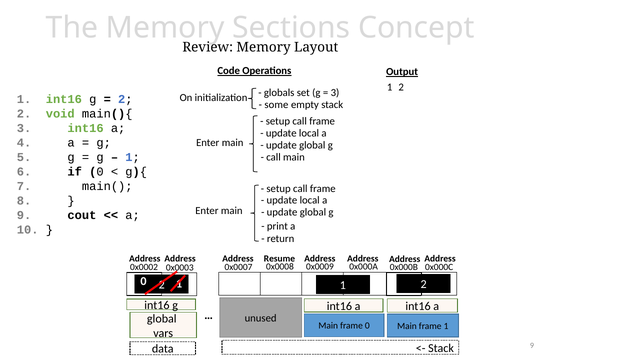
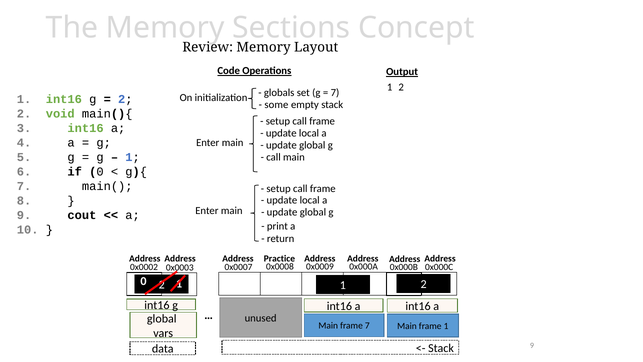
3: 3 -> 7 (335, 92)
Resume: Resume -> Practice (279, 259)
frame 0: 0 -> 7 (367, 326)
